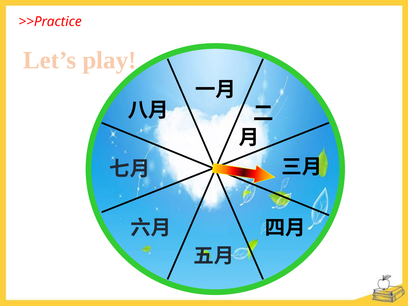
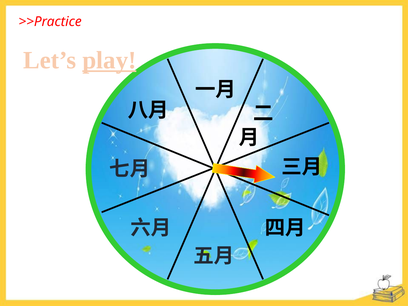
play underline: none -> present (109, 60)
